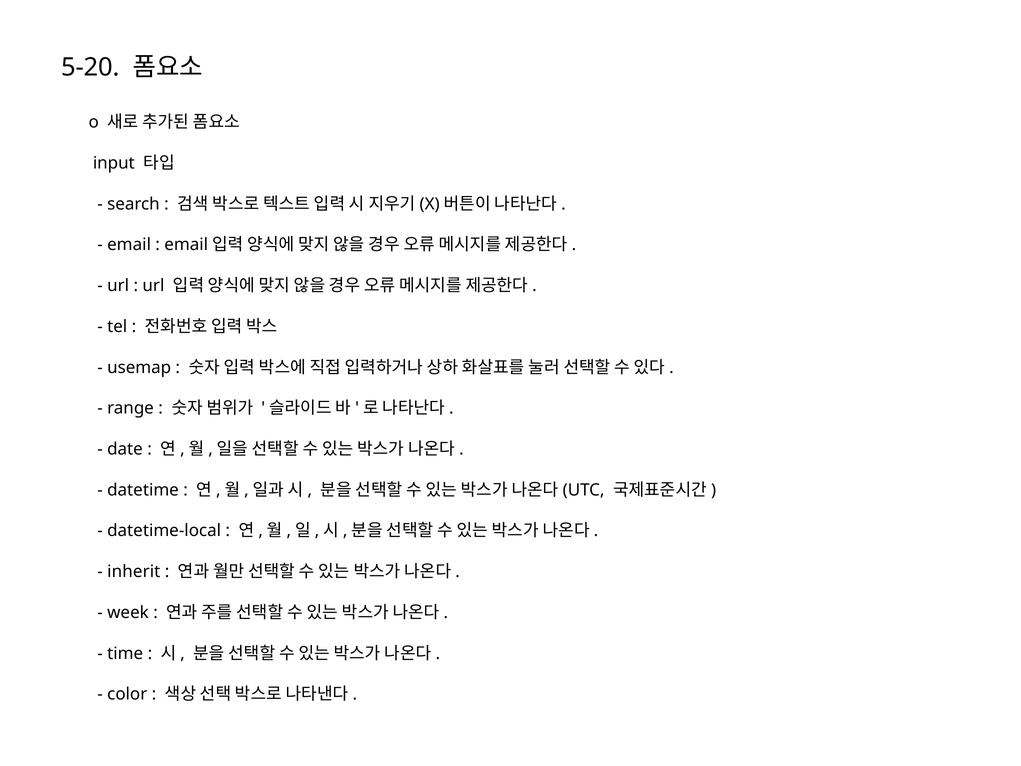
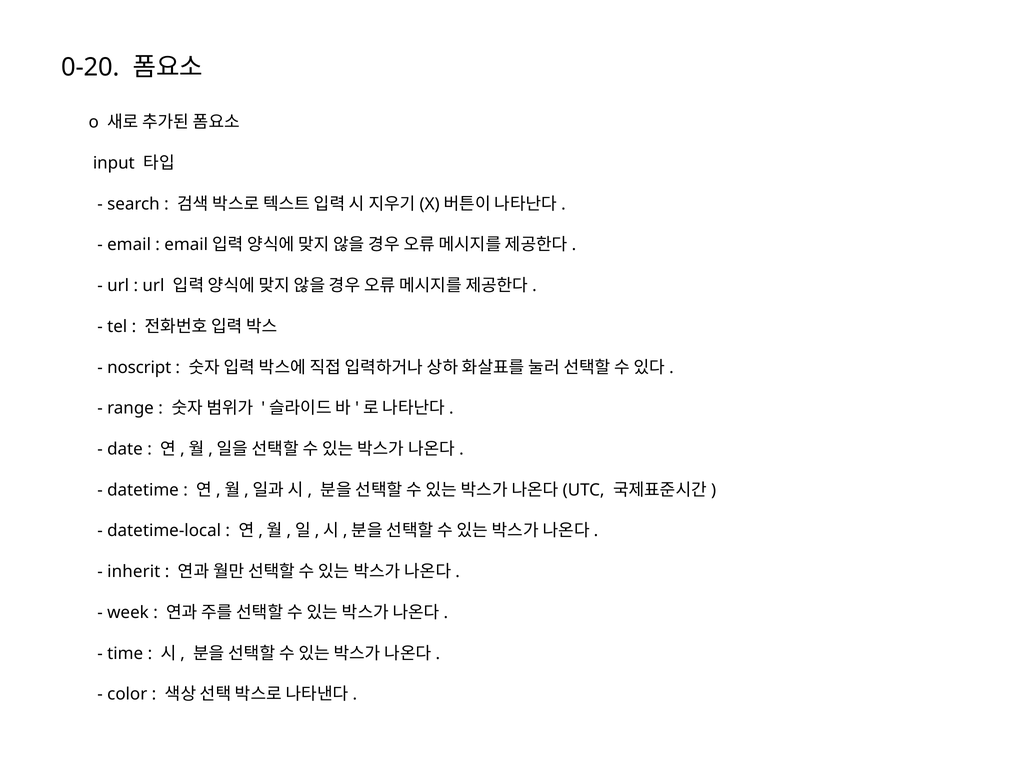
5-20: 5-20 -> 0-20 (90, 67)
usemap: usemap -> noscript (139, 367)
